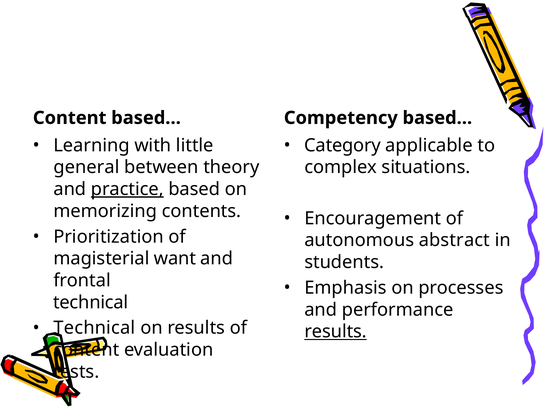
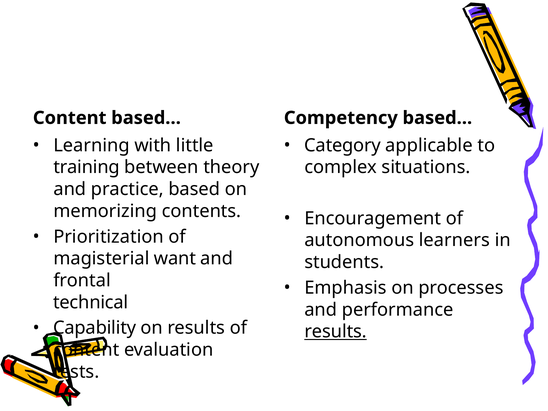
general: general -> training (87, 167)
practice underline: present -> none (127, 189)
abstract: abstract -> learners (454, 240)
Technical: Technical -> Capability (95, 328)
